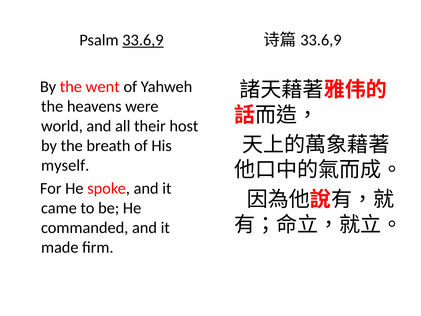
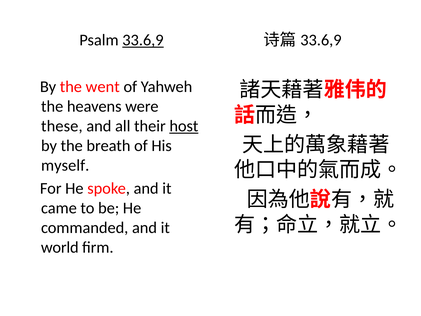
world: world -> these (62, 126)
host underline: none -> present (184, 126)
made: made -> world (60, 247)
